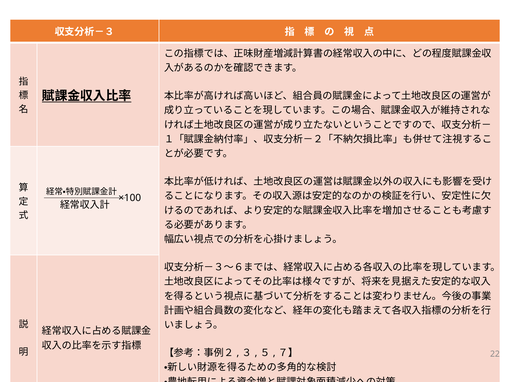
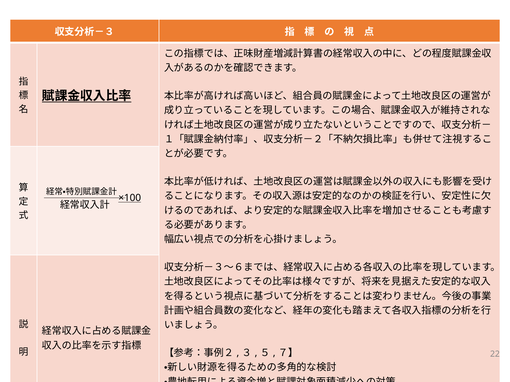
×100 underline: none -> present (130, 198)
